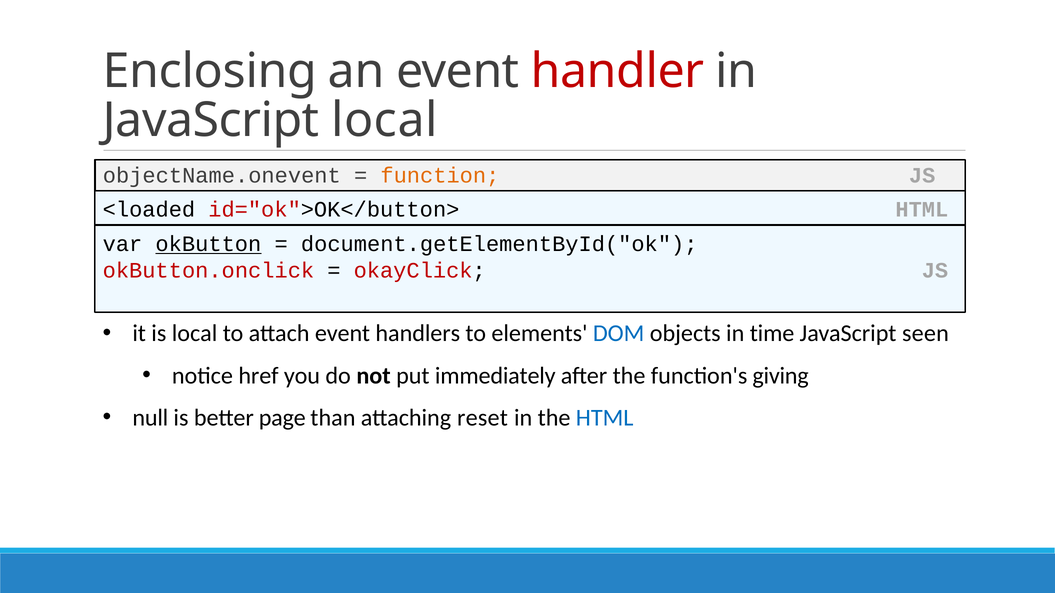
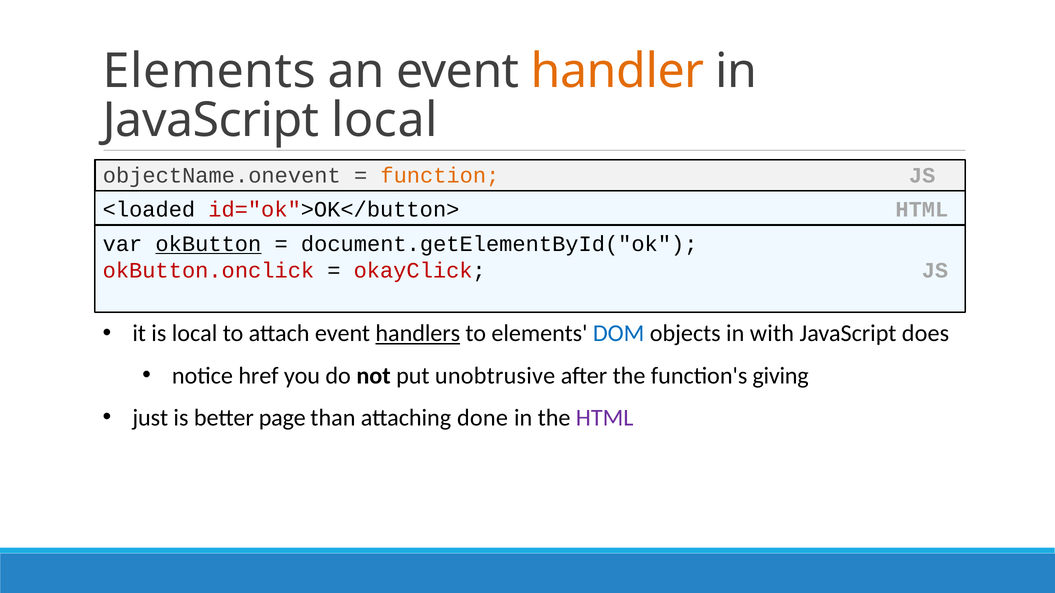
Enclosing: Enclosing -> Elements (209, 71)
handler colour: red -> orange (618, 71)
handlers underline: none -> present (418, 334)
time: time -> with (772, 334)
seen: seen -> does (926, 334)
immediately: immediately -> unobtrusive (495, 376)
null: null -> just (150, 418)
reset: reset -> done (482, 418)
HTML colour: blue -> purple (605, 418)
